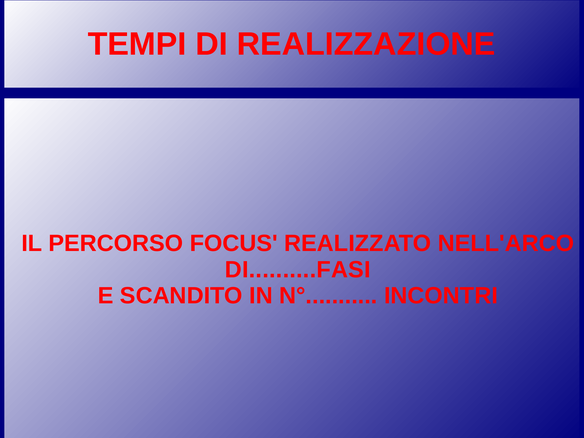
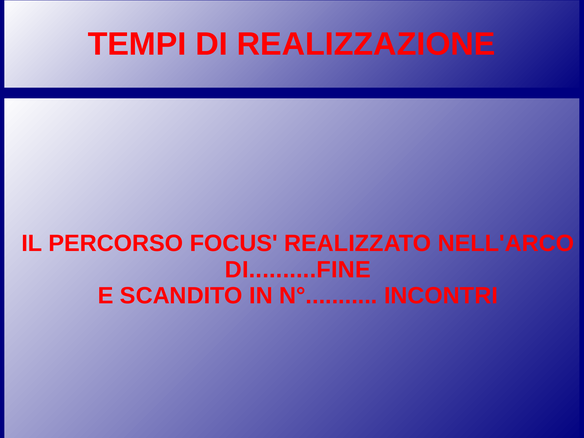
DI..........FASI: DI..........FASI -> DI..........FINE (298, 270)
